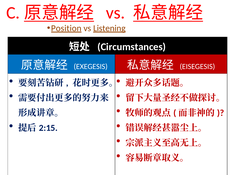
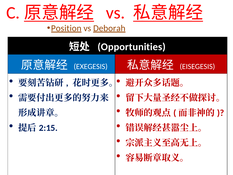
Listening: Listening -> Deborah (109, 28)
Circumstances: Circumstances -> Opportunities (132, 47)
